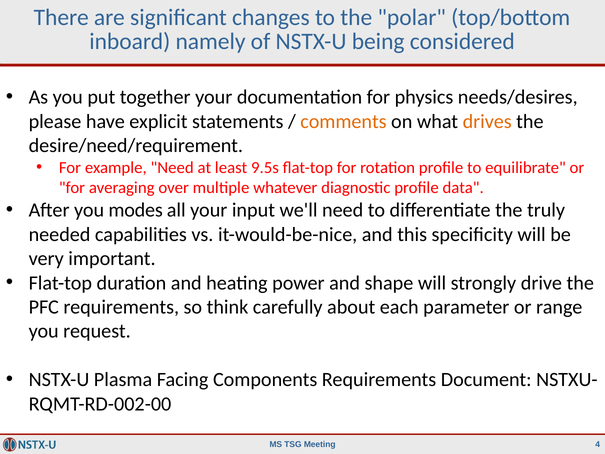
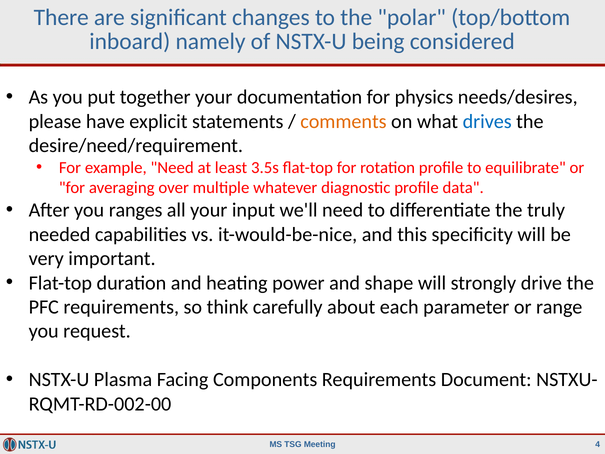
drives colour: orange -> blue (487, 121)
9.5s: 9.5s -> 3.5s (265, 167)
modes: modes -> ranges (136, 210)
